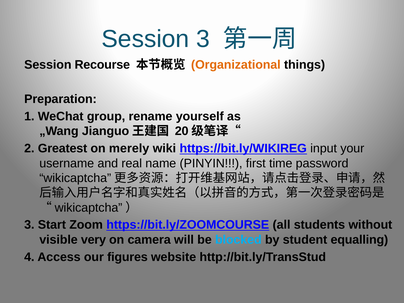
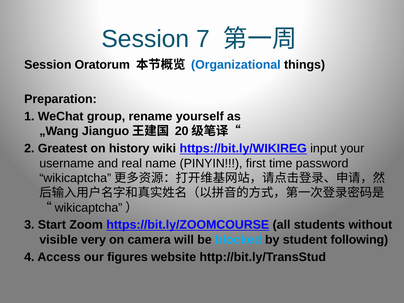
Session 3: 3 -> 7 (203, 39)
Recourse: Recourse -> Oratorum (102, 65)
Organizational colour: orange -> blue (236, 65)
merely: merely -> history (129, 148)
equalling: equalling -> following (359, 240)
